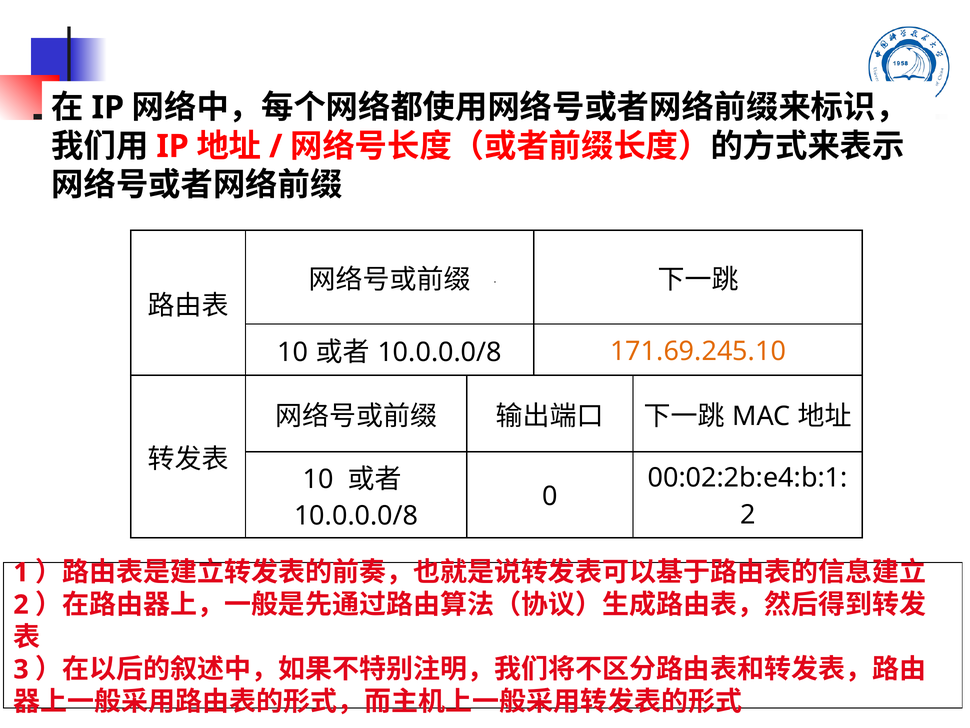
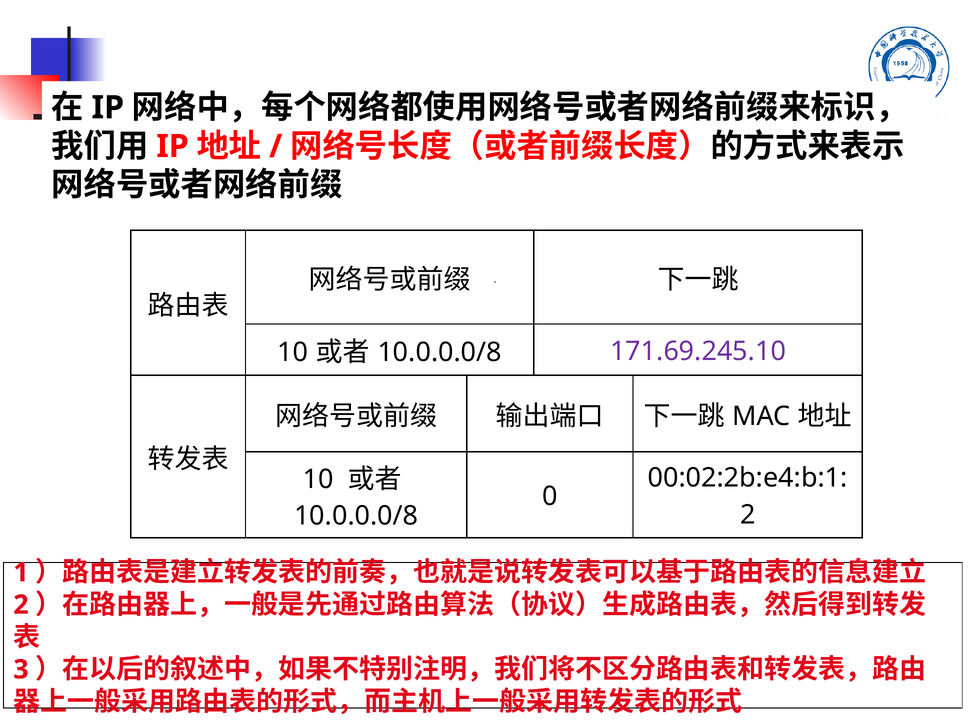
171.69.245.10 colour: orange -> purple (698, 351)
